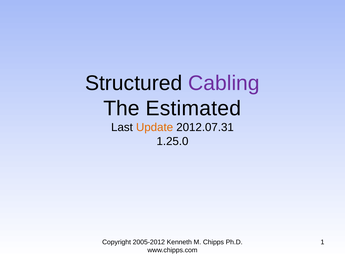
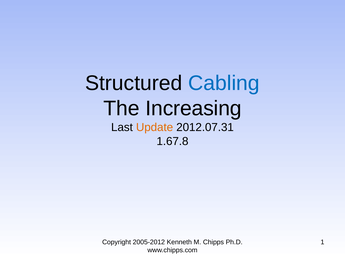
Cabling colour: purple -> blue (224, 83)
Estimated: Estimated -> Increasing (194, 108)
1.25.0: 1.25.0 -> 1.67.8 (172, 141)
